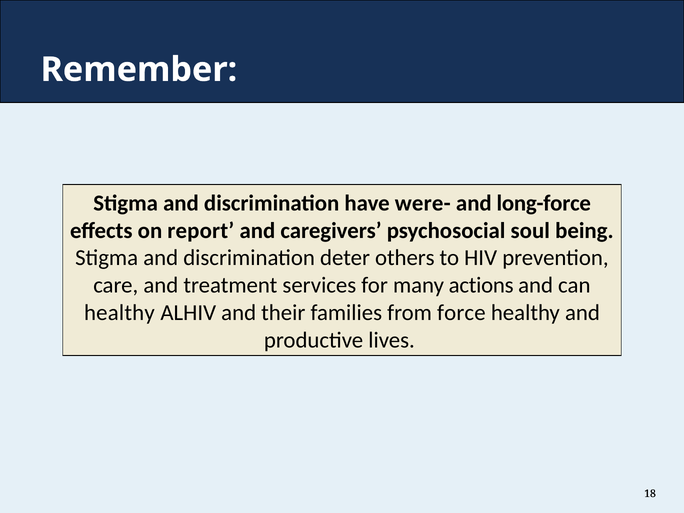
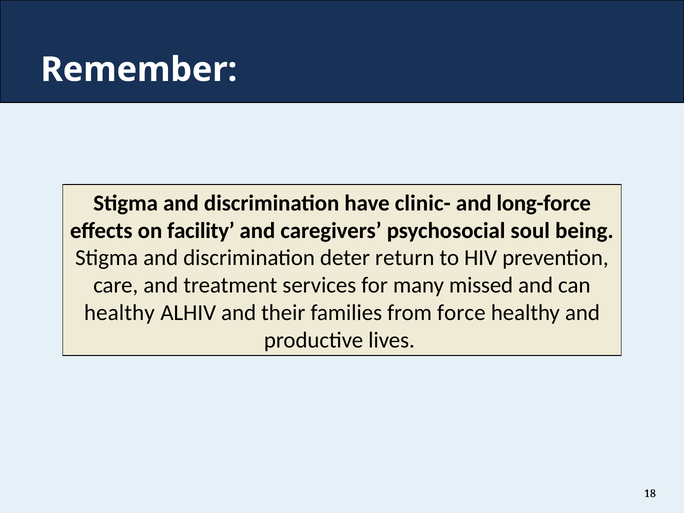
were-: were- -> clinic- (423, 203)
report: report -> facility (201, 231)
others: others -> return (405, 258)
actions: actions -> missed (481, 285)
